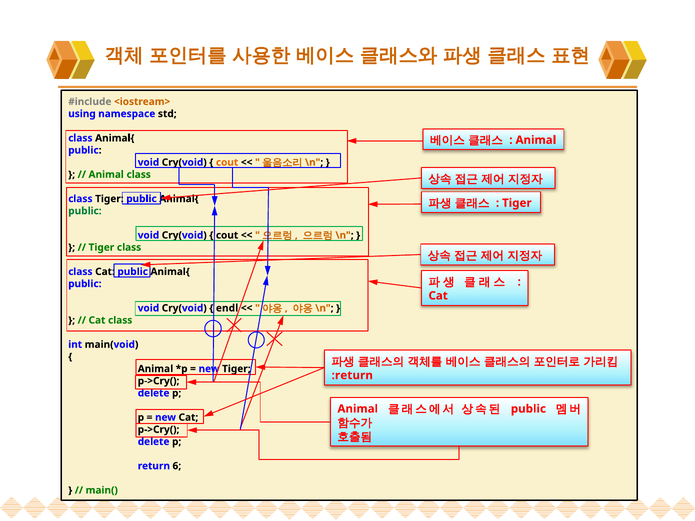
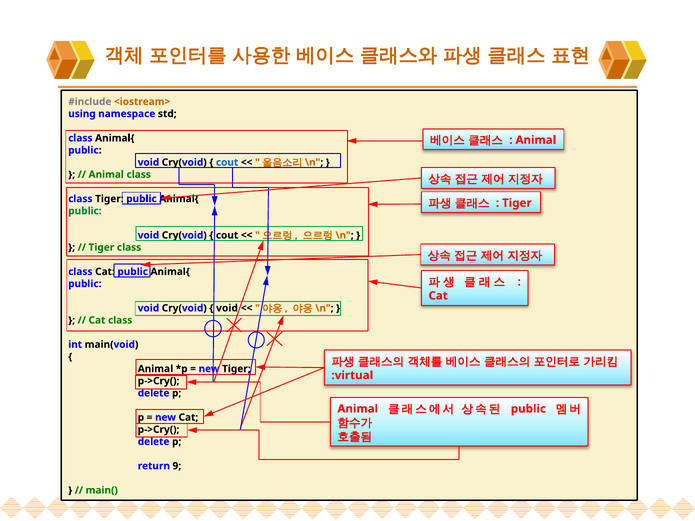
cout colour: orange -> blue (227, 162)
endl: endl -> void (227, 308)
:return: :return -> :virtual (352, 376)
6: 6 -> 9 (177, 466)
